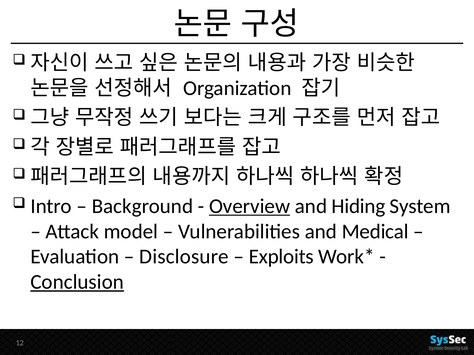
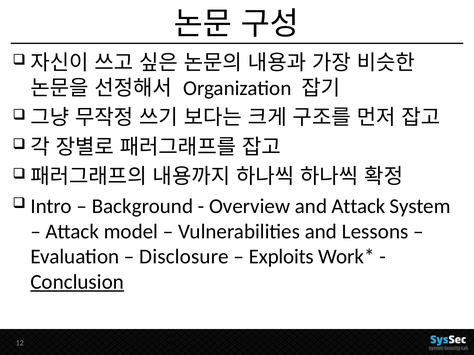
Overview underline: present -> none (250, 206)
and Hiding: Hiding -> Attack (358, 206)
Medical: Medical -> Lessons (375, 232)
